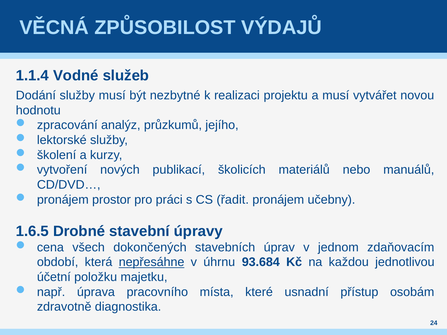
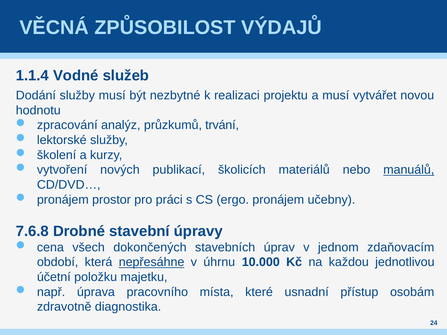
jejího: jejího -> trvání (222, 125)
manuálů underline: none -> present (409, 170)
řadit: řadit -> ergo (233, 200)
1.6.5: 1.6.5 -> 7.6.8 (32, 231)
93.684: 93.684 -> 10.000 (261, 262)
